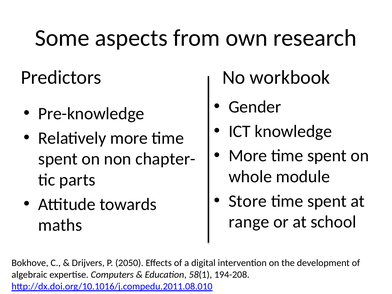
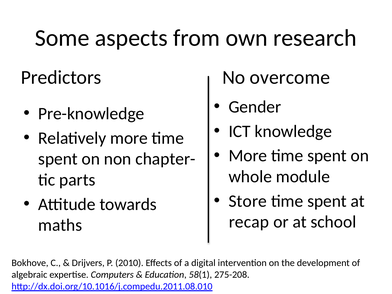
workbook: workbook -> overcome (290, 77)
range: range -> recap (249, 222)
2050: 2050 -> 2010 (129, 263)
194-208: 194-208 -> 275-208 (232, 275)
